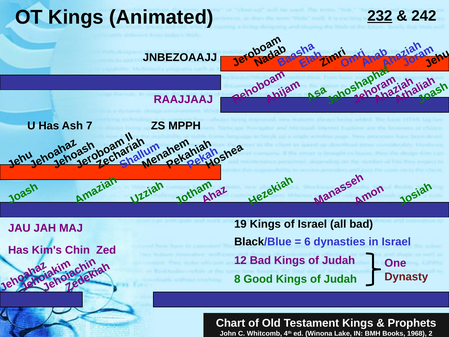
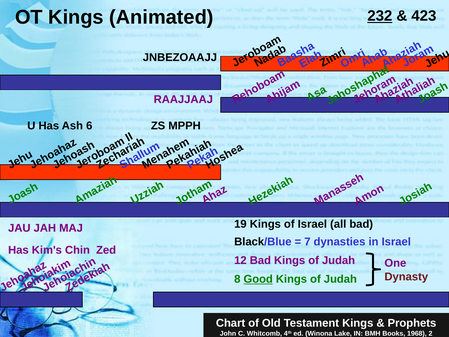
242: 242 -> 423 (424, 16)
7: 7 -> 6 (89, 126)
6: 6 -> 7 (307, 241)
Good underline: none -> present (258, 279)
